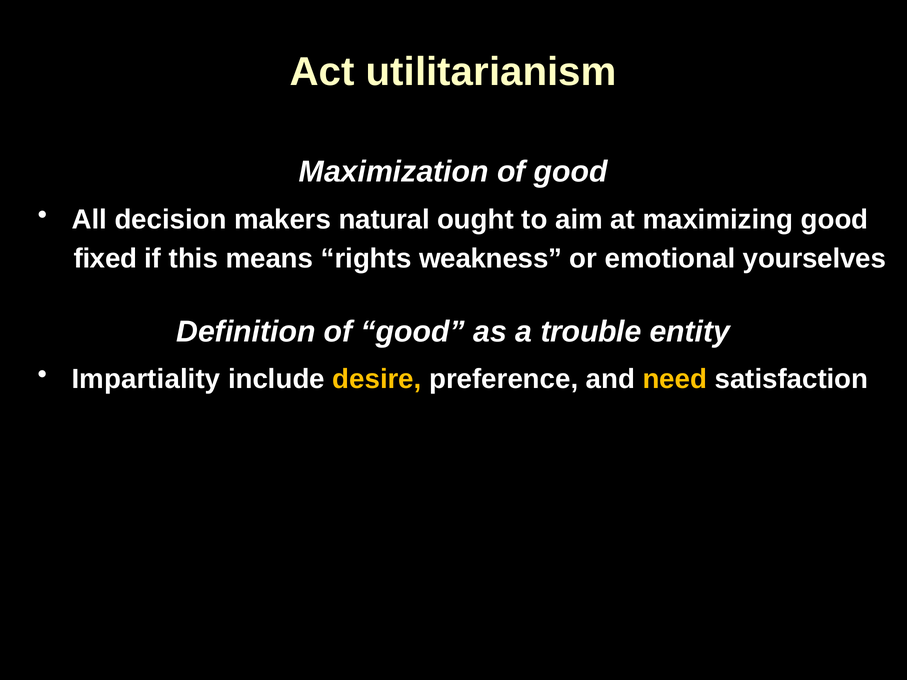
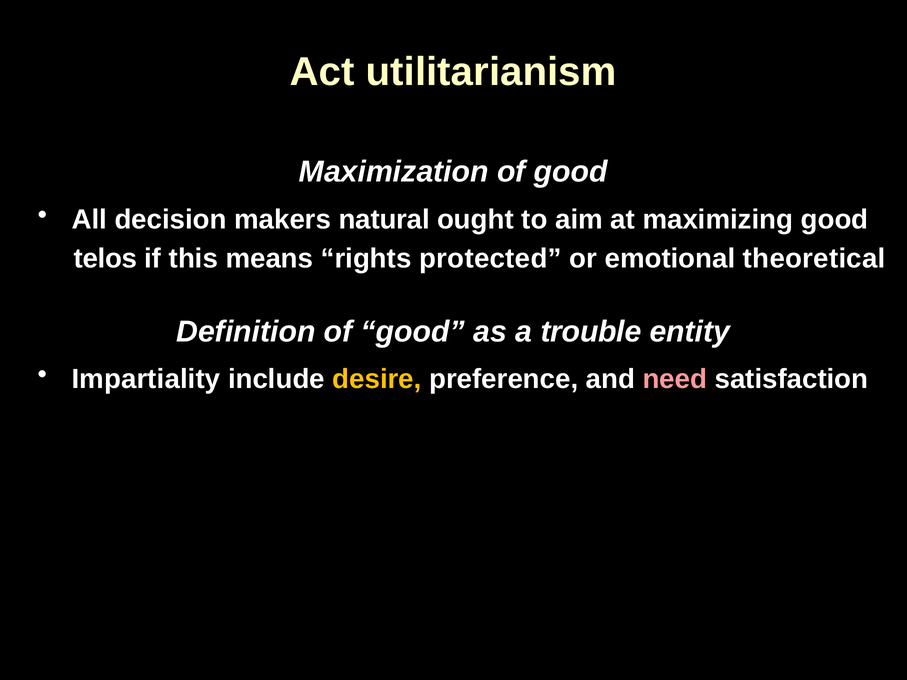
fixed: fixed -> telos (105, 259)
weakness: weakness -> protected (490, 259)
yourselves: yourselves -> theoretical (814, 259)
need colour: yellow -> pink (675, 379)
